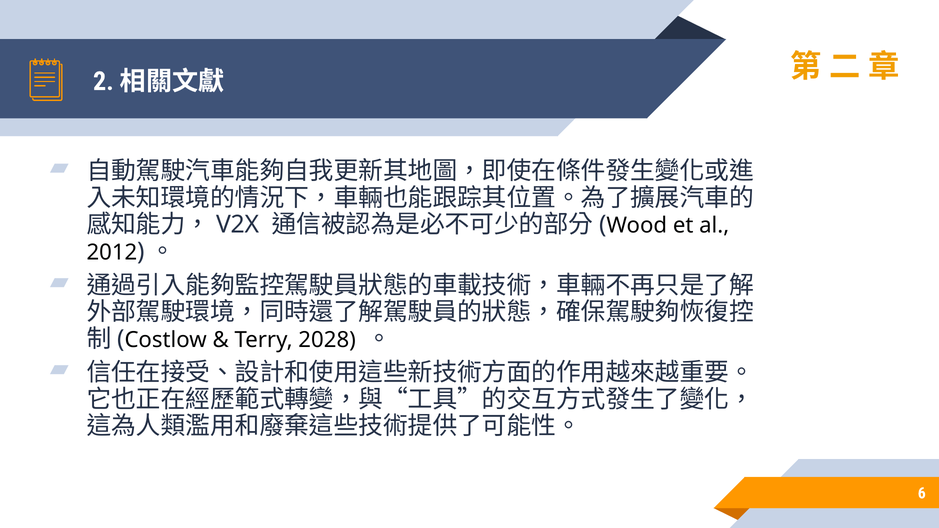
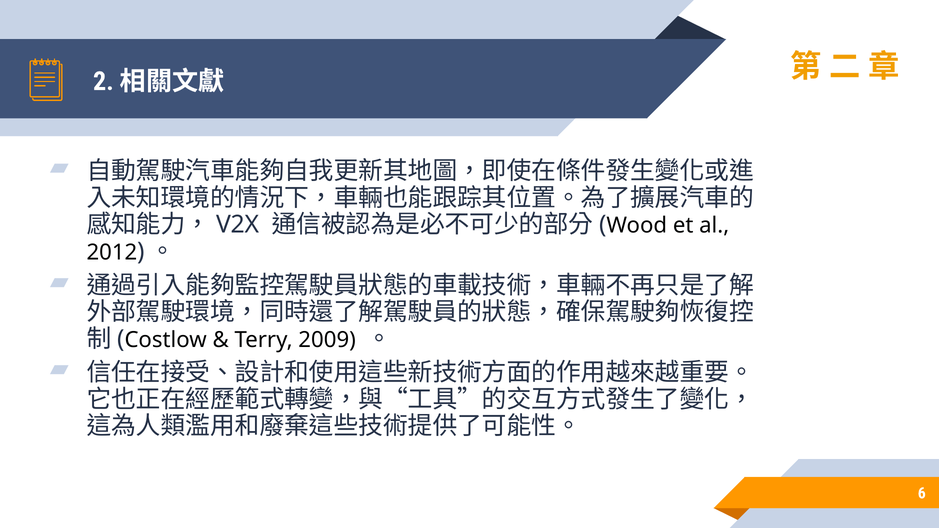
2028: 2028 -> 2009 (327, 340)
